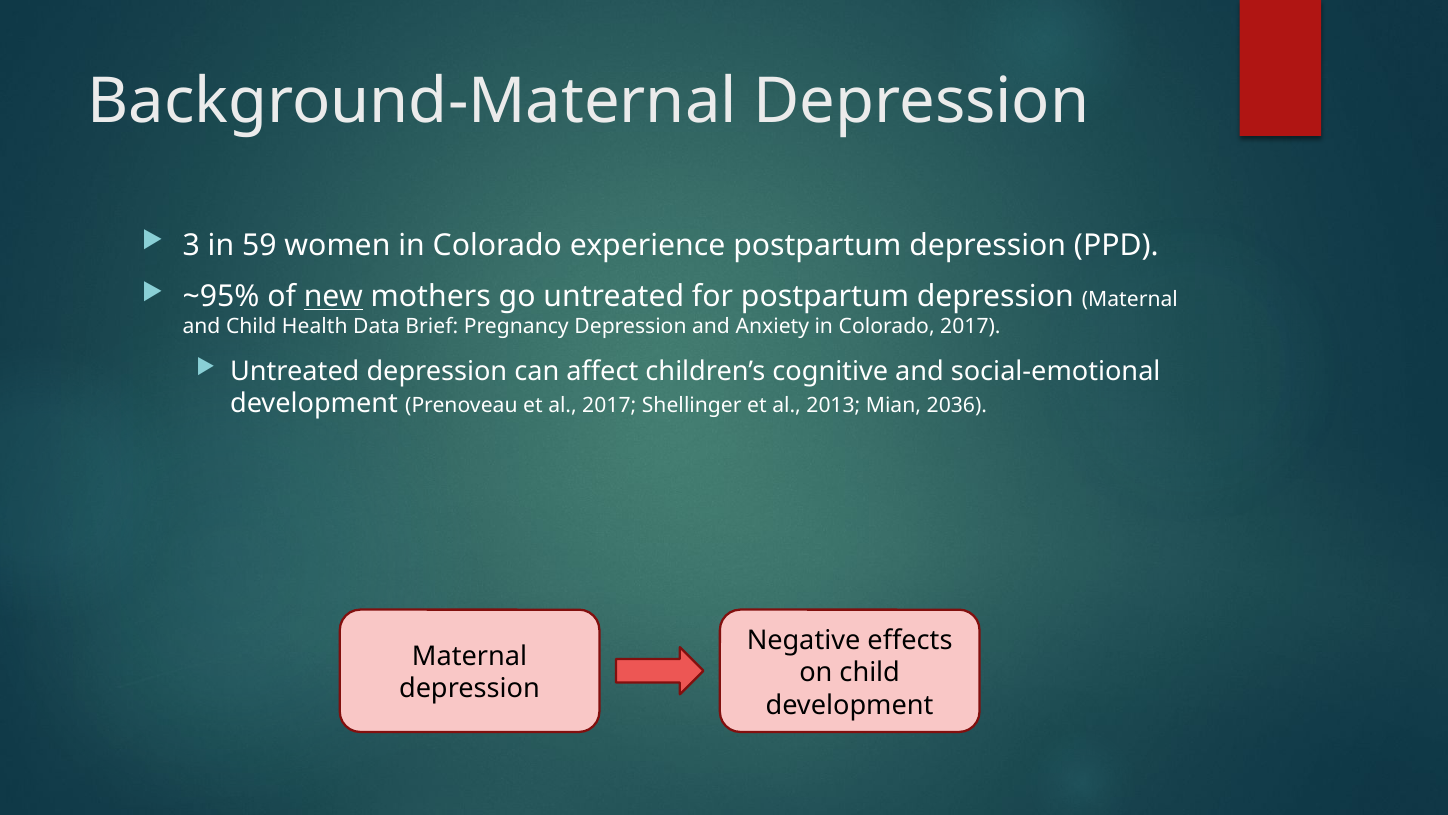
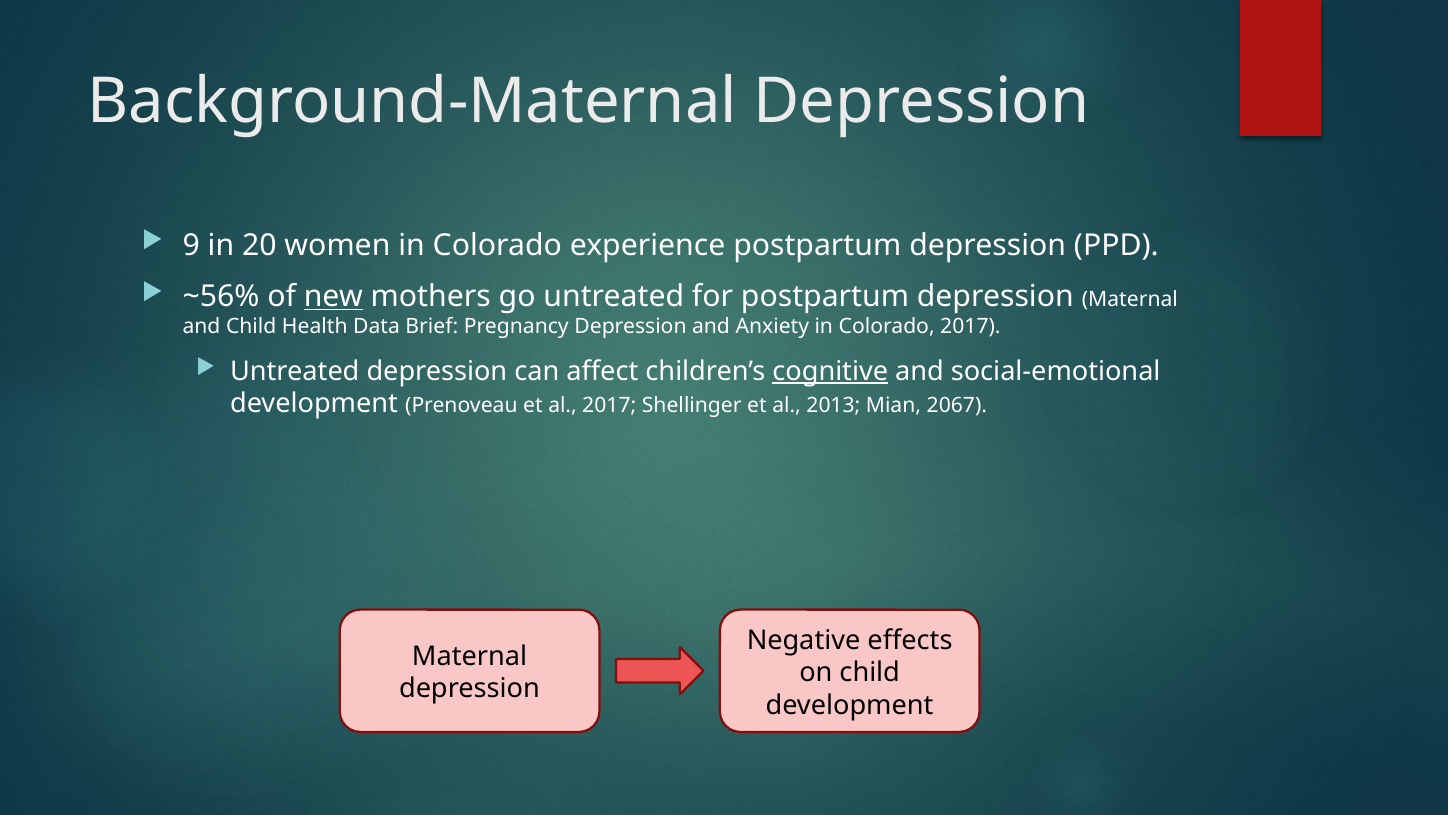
3: 3 -> 9 (191, 245)
59: 59 -> 20 (259, 245)
~95%: ~95% -> ~56% (221, 296)
cognitive underline: none -> present (830, 371)
2036: 2036 -> 2067 (957, 406)
